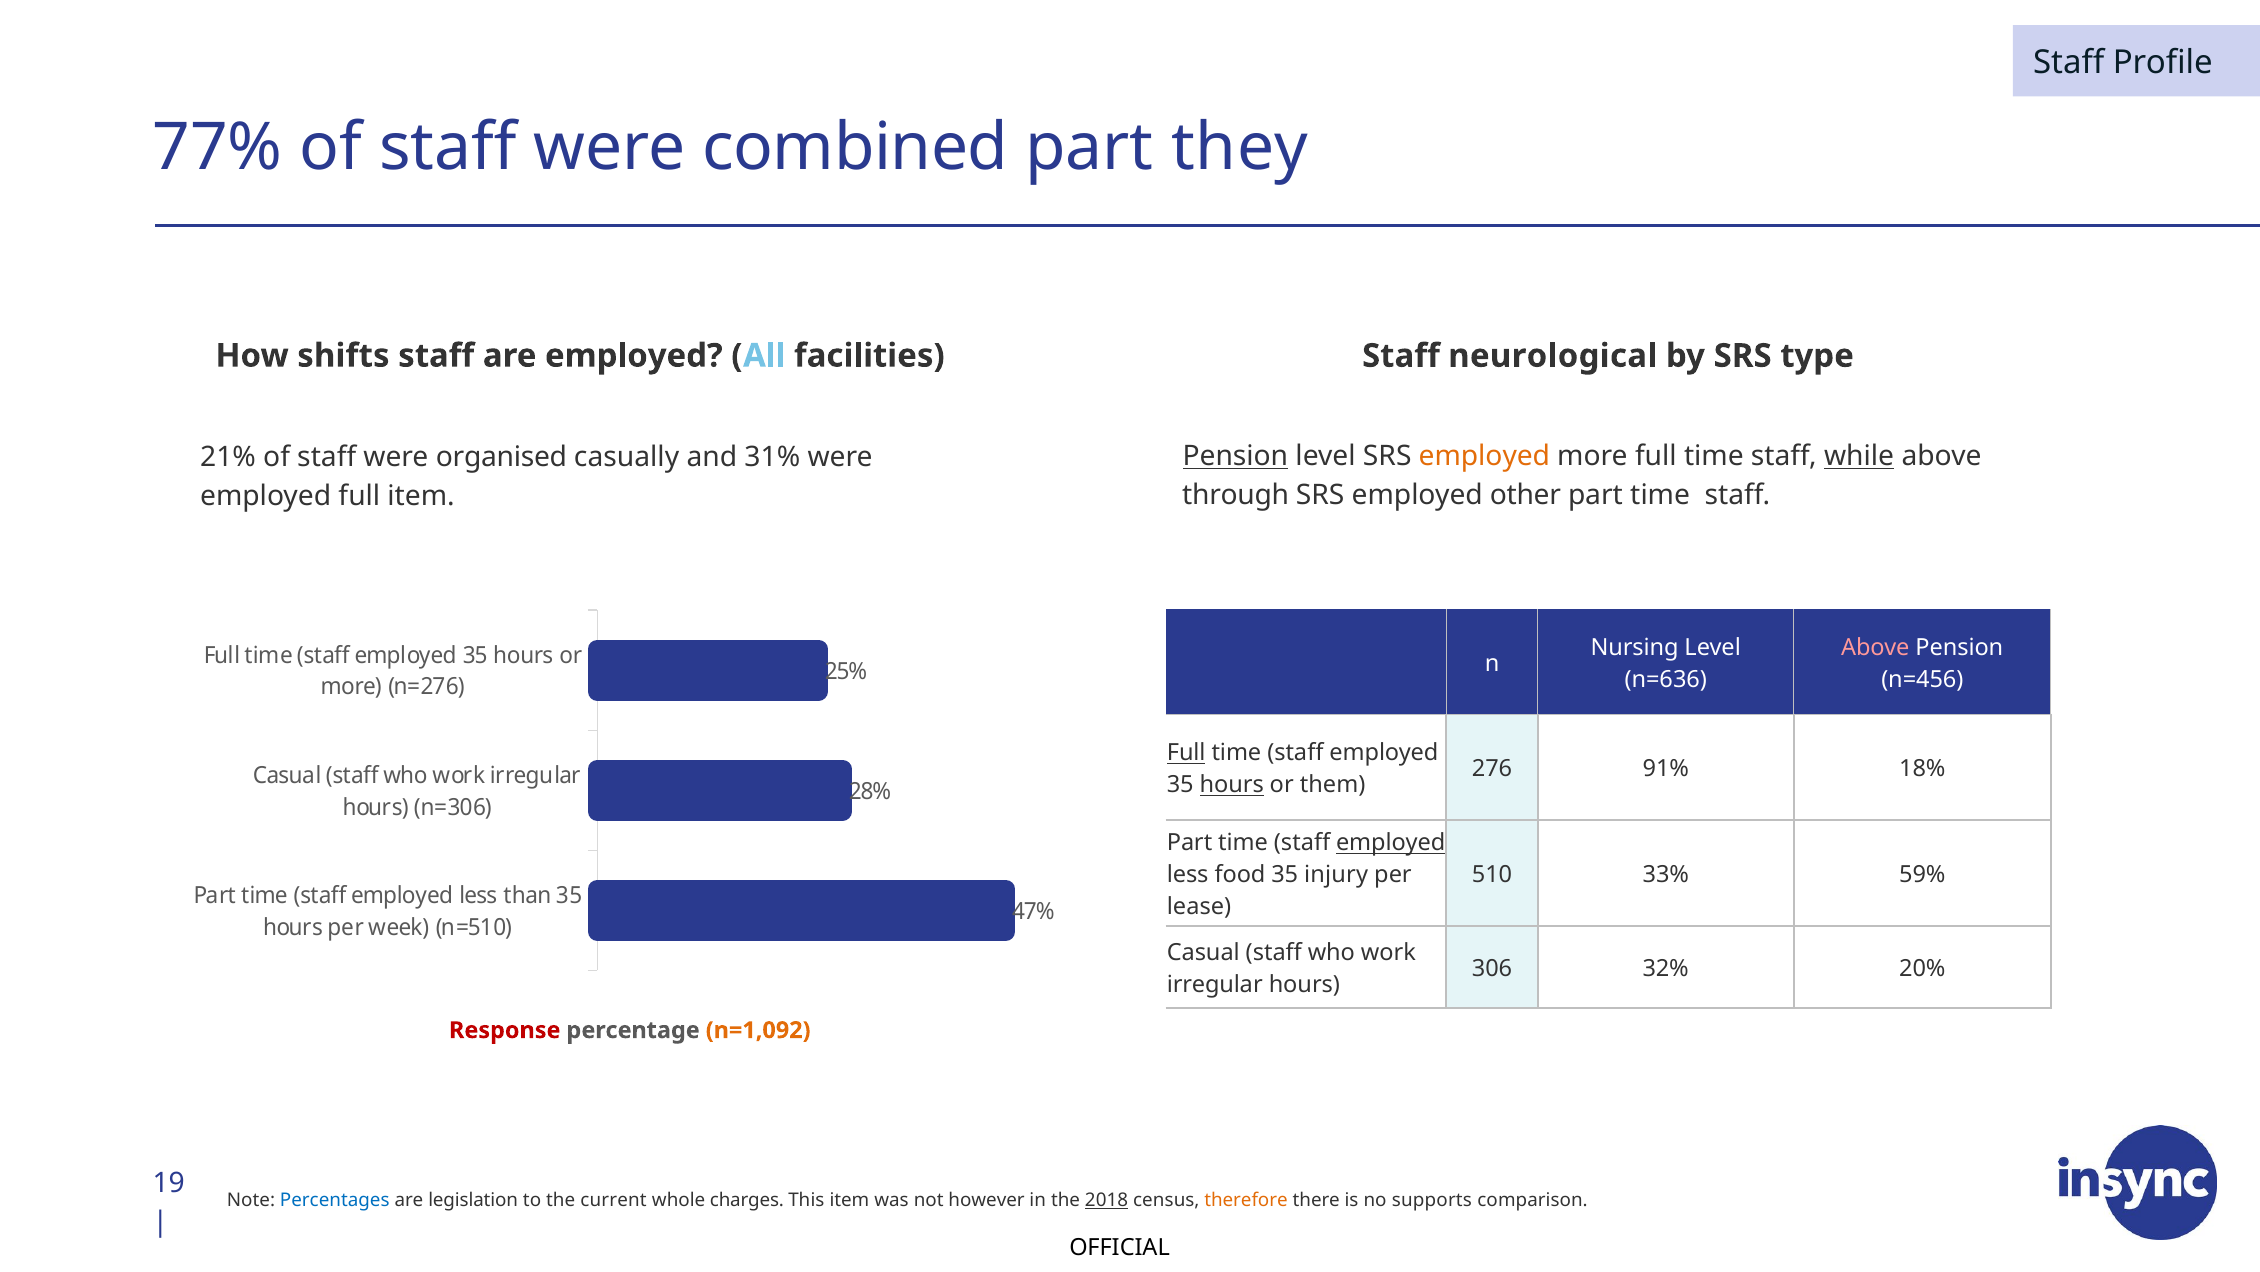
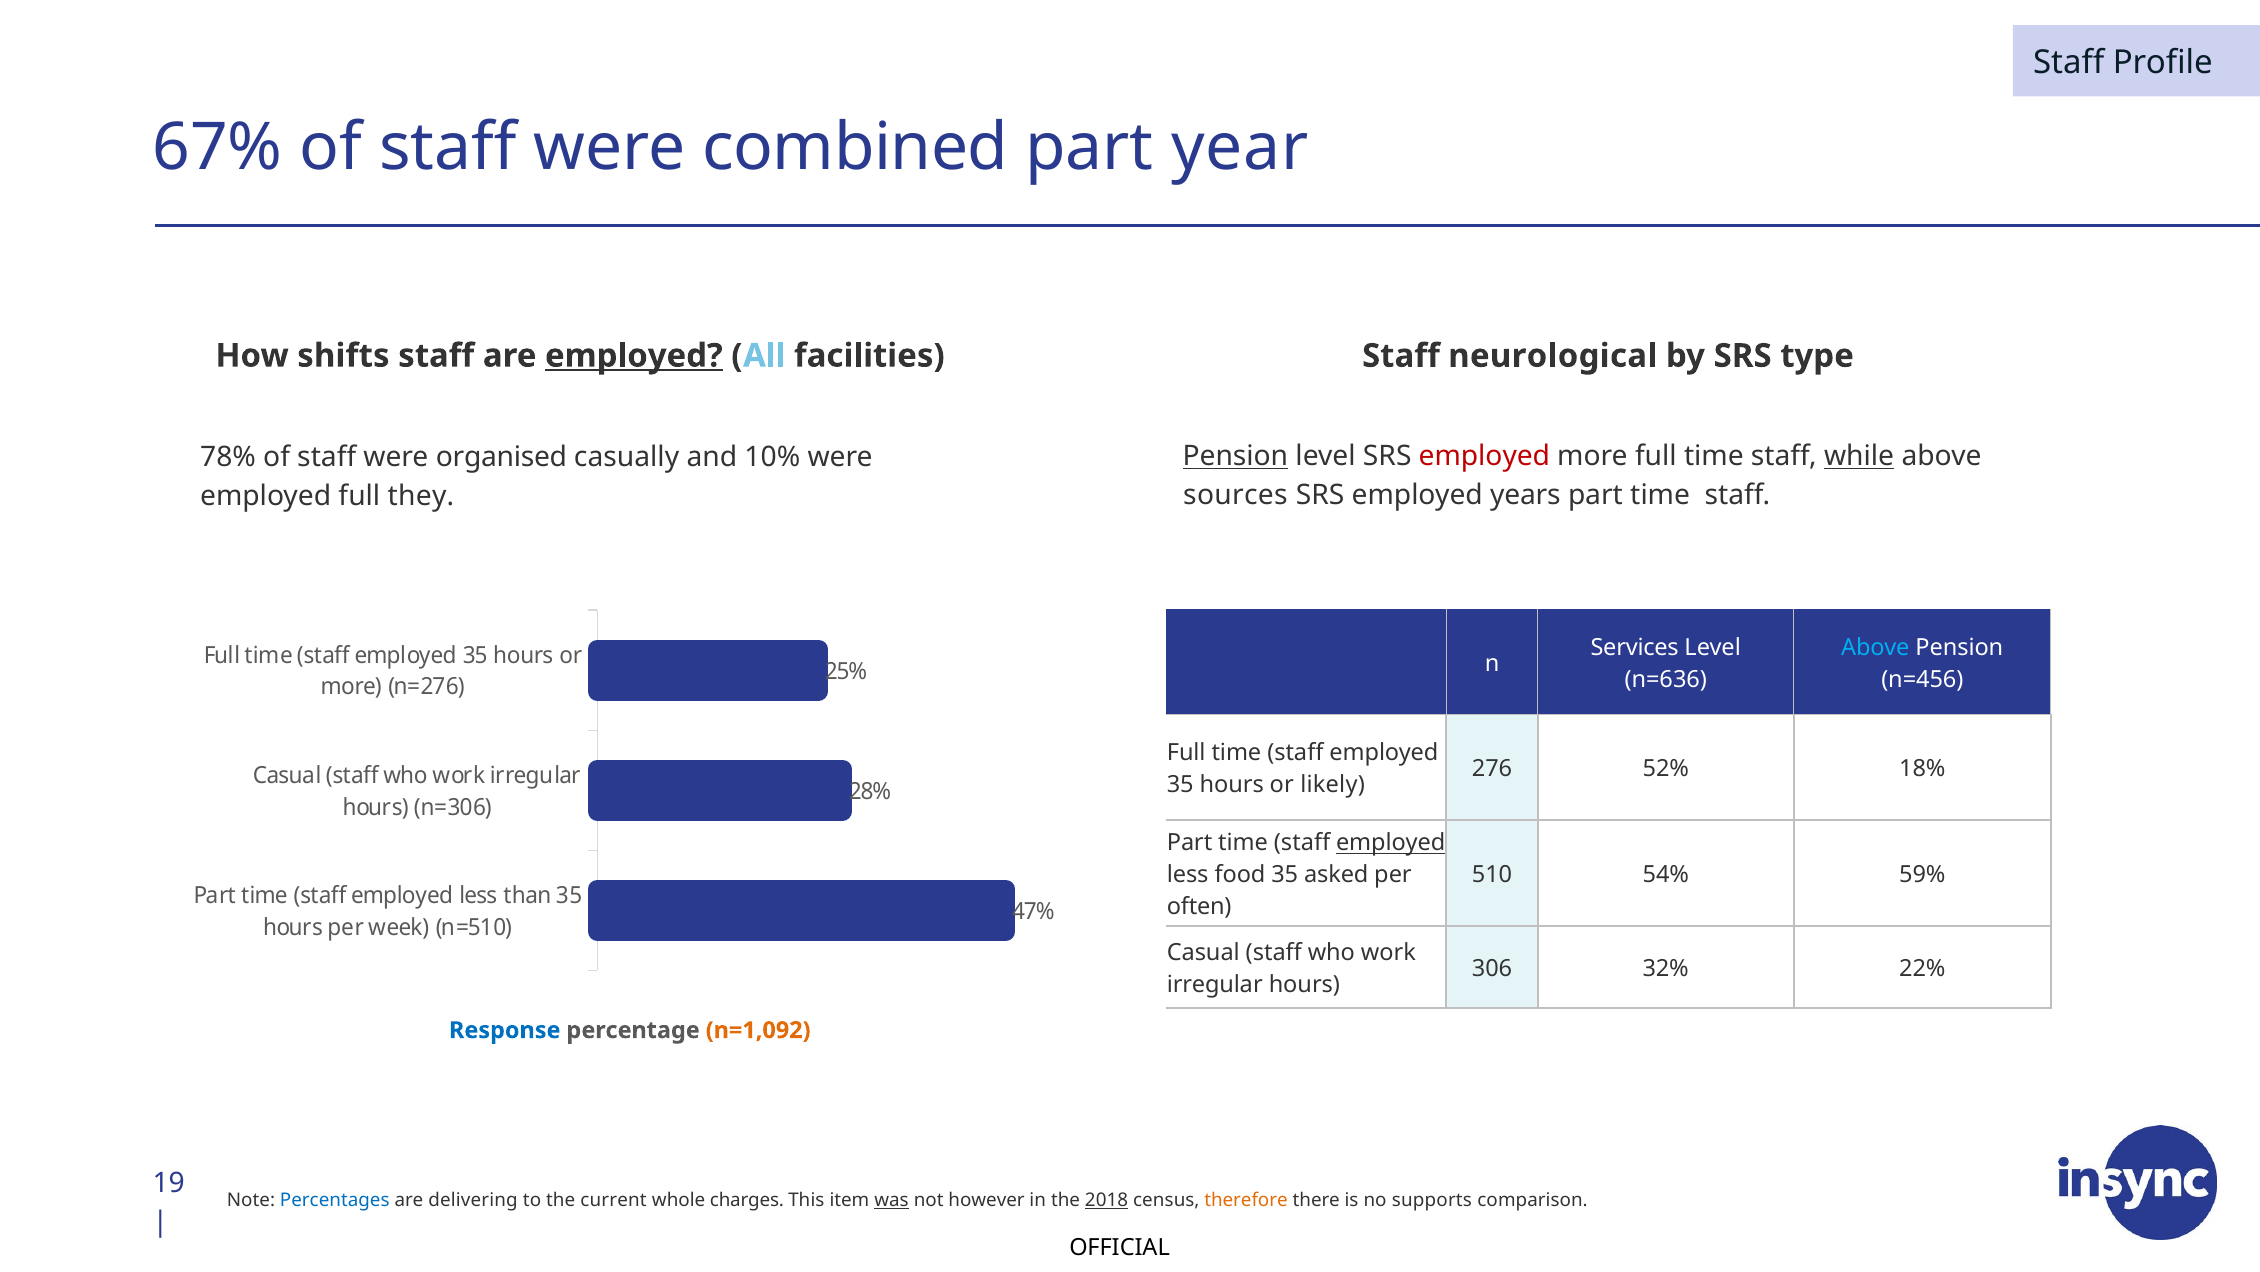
77%: 77% -> 67% (218, 147)
they: they -> year (1240, 147)
employed underline: none -> present (634, 356)
employed colour: orange -> red (1484, 456)
21%: 21% -> 78% (228, 457)
31%: 31% -> 10% (772, 457)
through: through -> sources (1235, 495)
other: other -> years (1525, 495)
full item: item -> they (421, 496)
Nursing: Nursing -> Services (1635, 647)
Above colour: pink -> light blue (1875, 647)
Full underline: present -> none (1186, 753)
91%: 91% -> 52% (1666, 769)
hours underline: present -> none (1232, 785)
them: them -> likely (1333, 785)
injury: injury -> asked (1336, 875)
33%: 33% -> 54% (1666, 875)
lease: lease -> often (1199, 907)
20%: 20% -> 22% (1922, 969)
Response colour: red -> blue (505, 1030)
legislation: legislation -> delivering (473, 1200)
was underline: none -> present (892, 1200)
